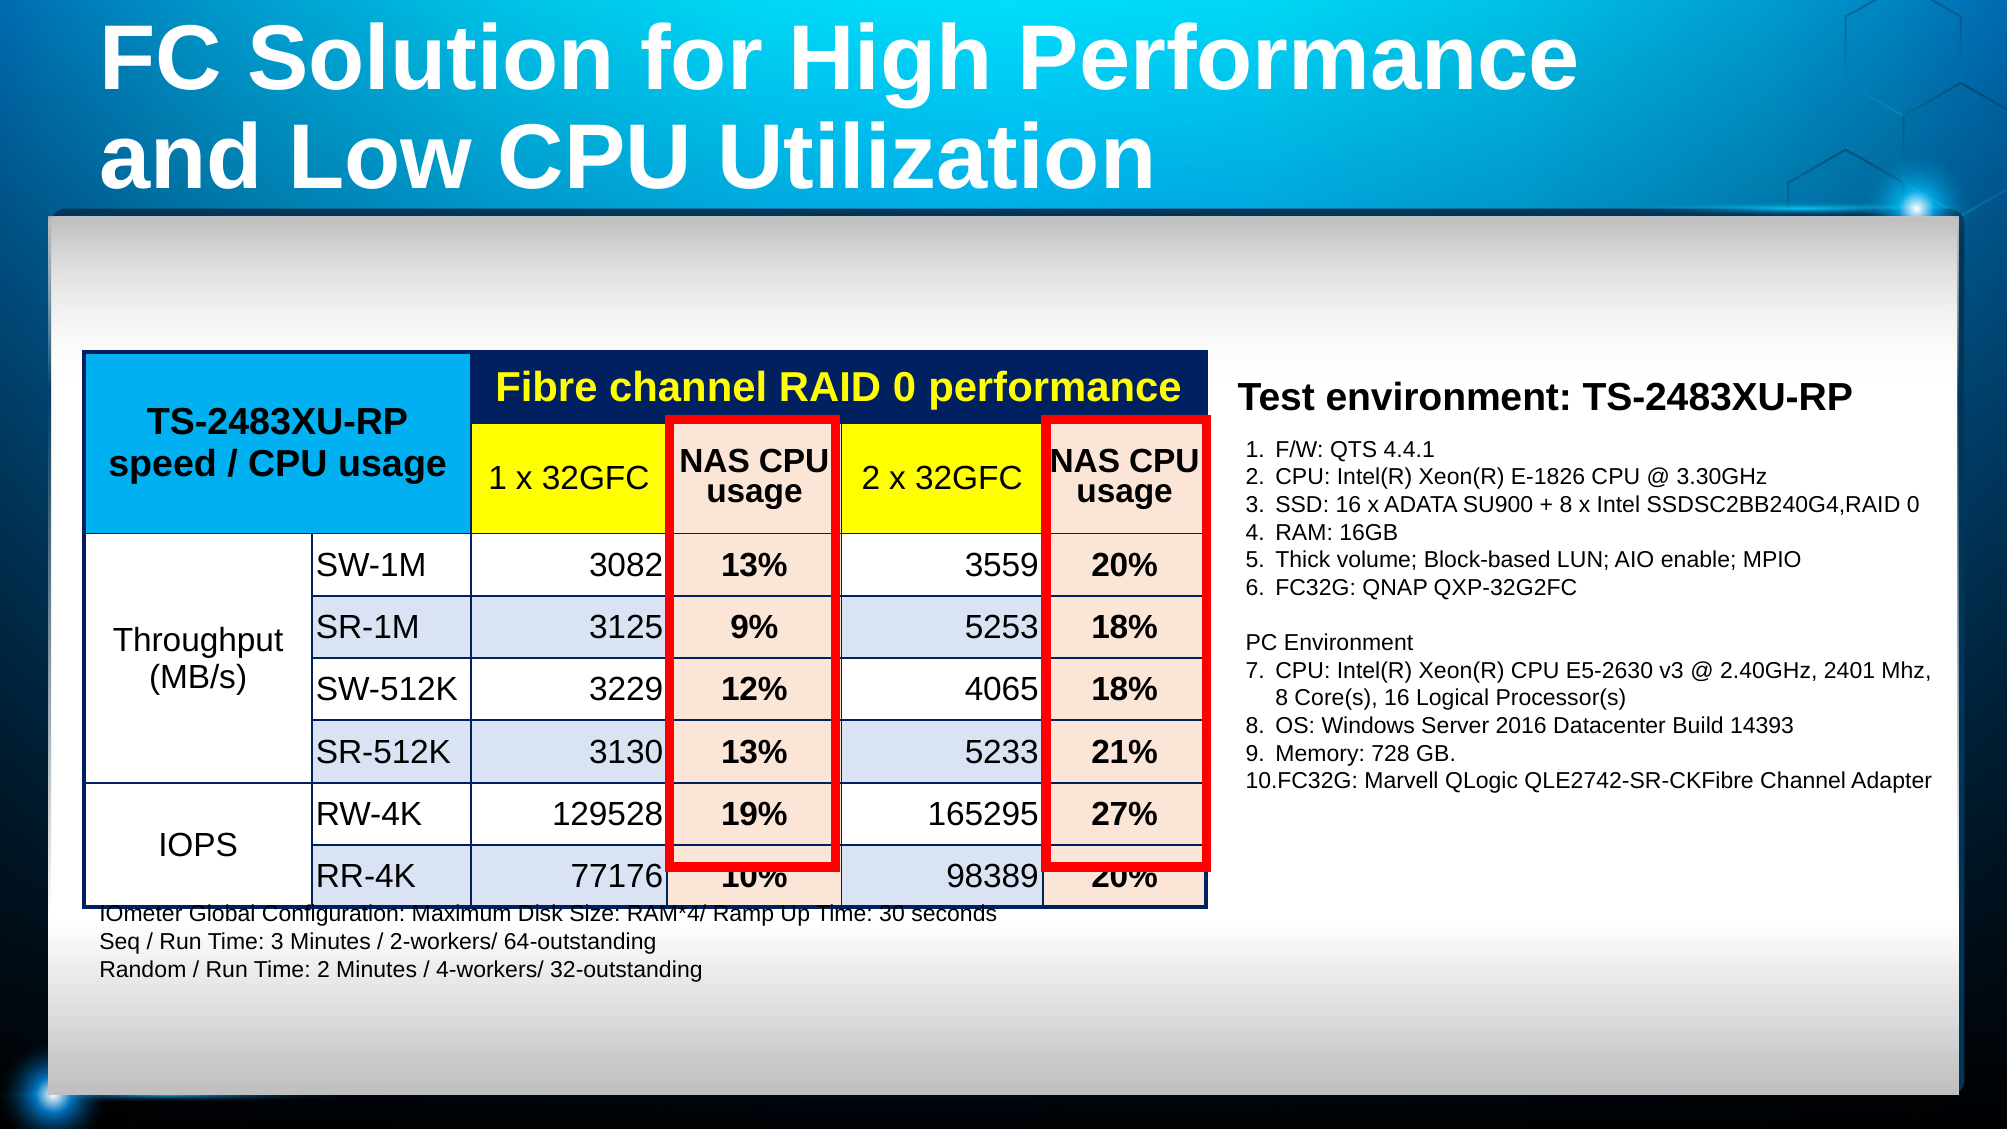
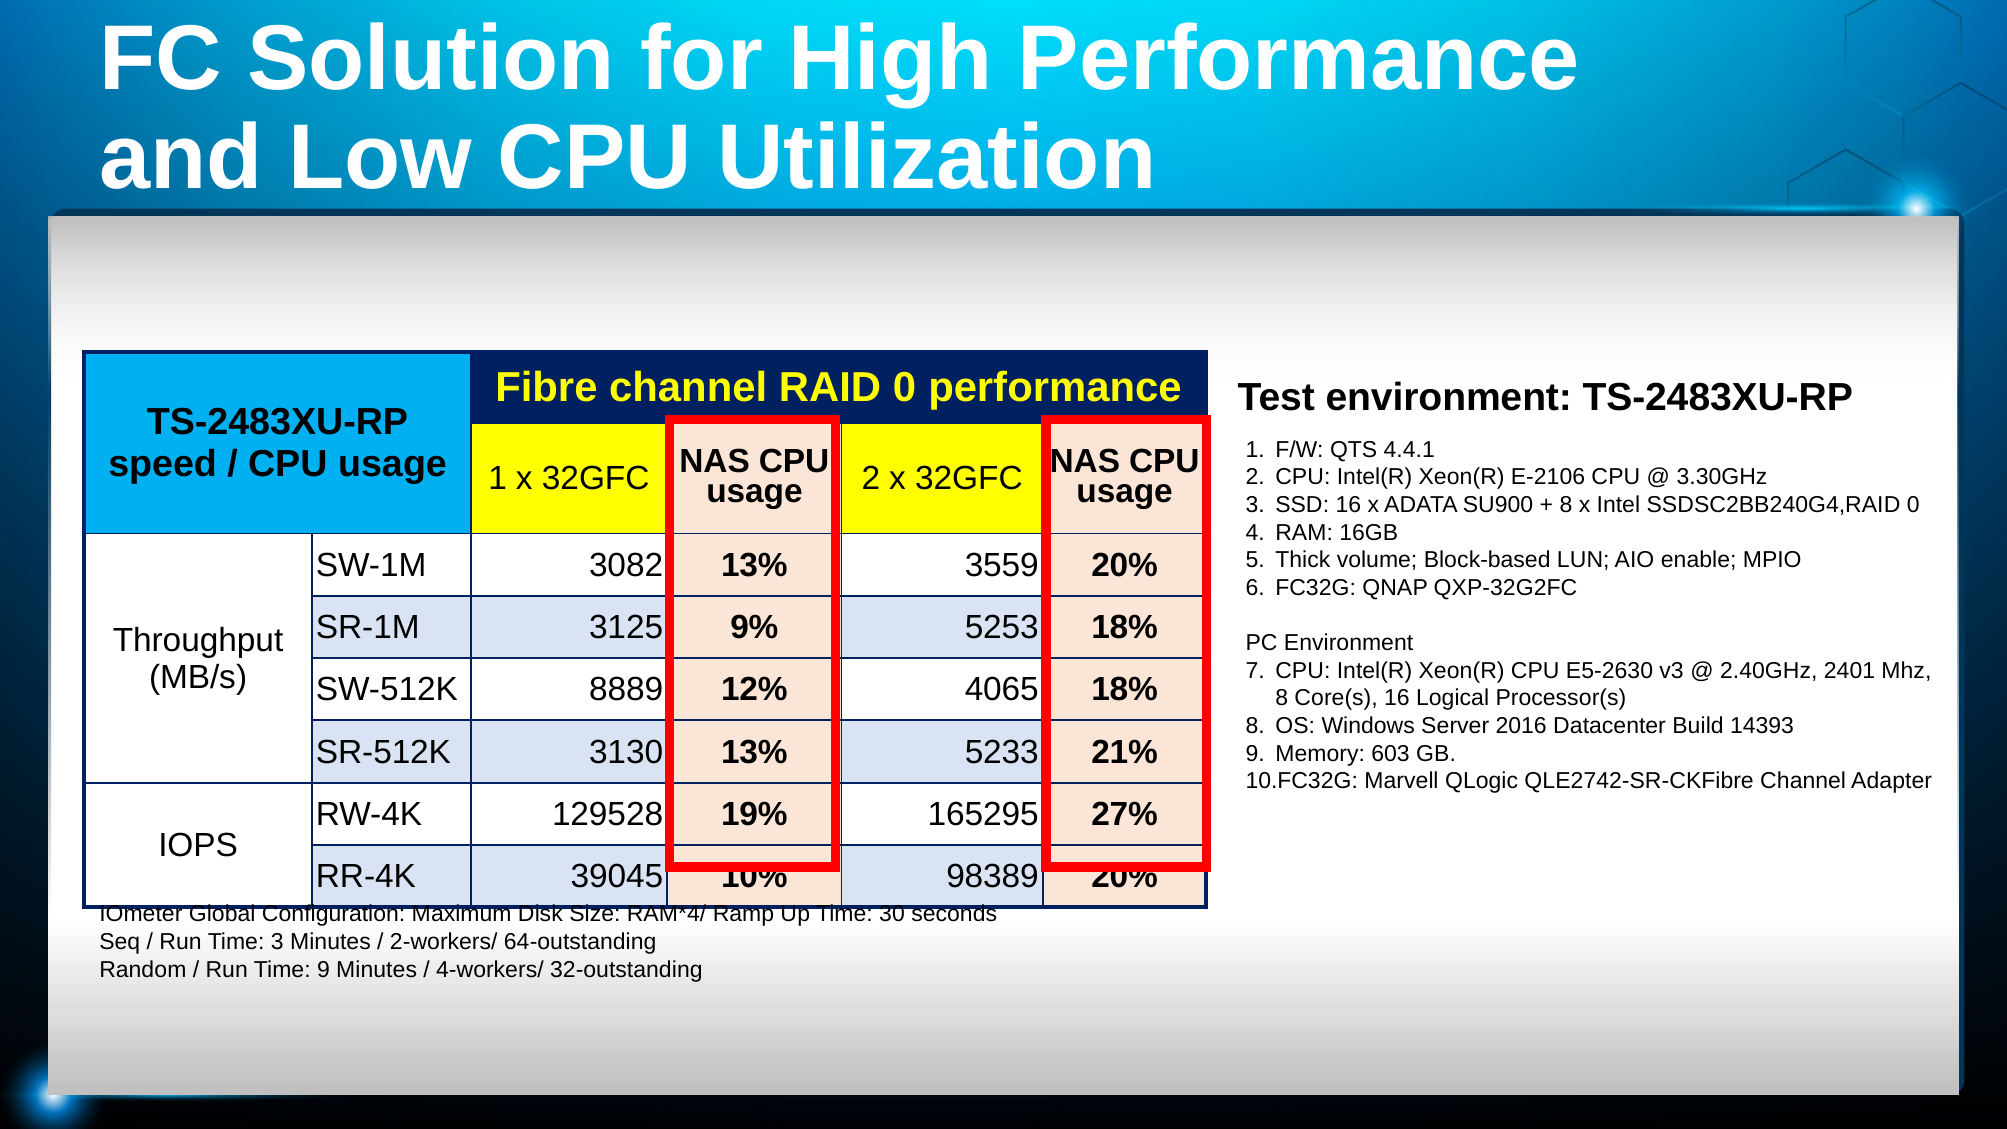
E-1826: E-1826 -> E-2106 (1548, 477)
3229: 3229 -> 8889 (626, 690)
728: 728 -> 603 (1391, 753)
77176: 77176 -> 39045 (617, 877)
Time 2: 2 -> 9 (324, 970)
